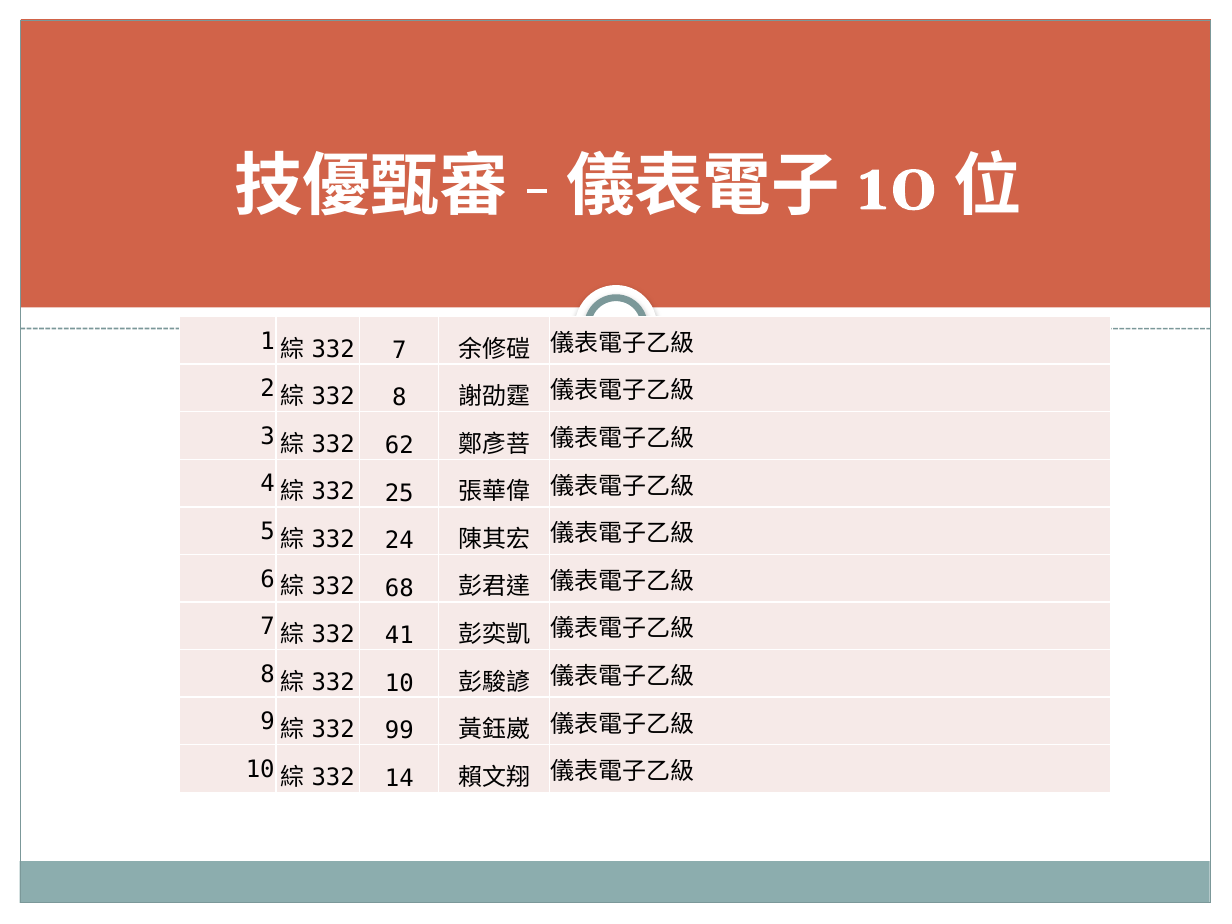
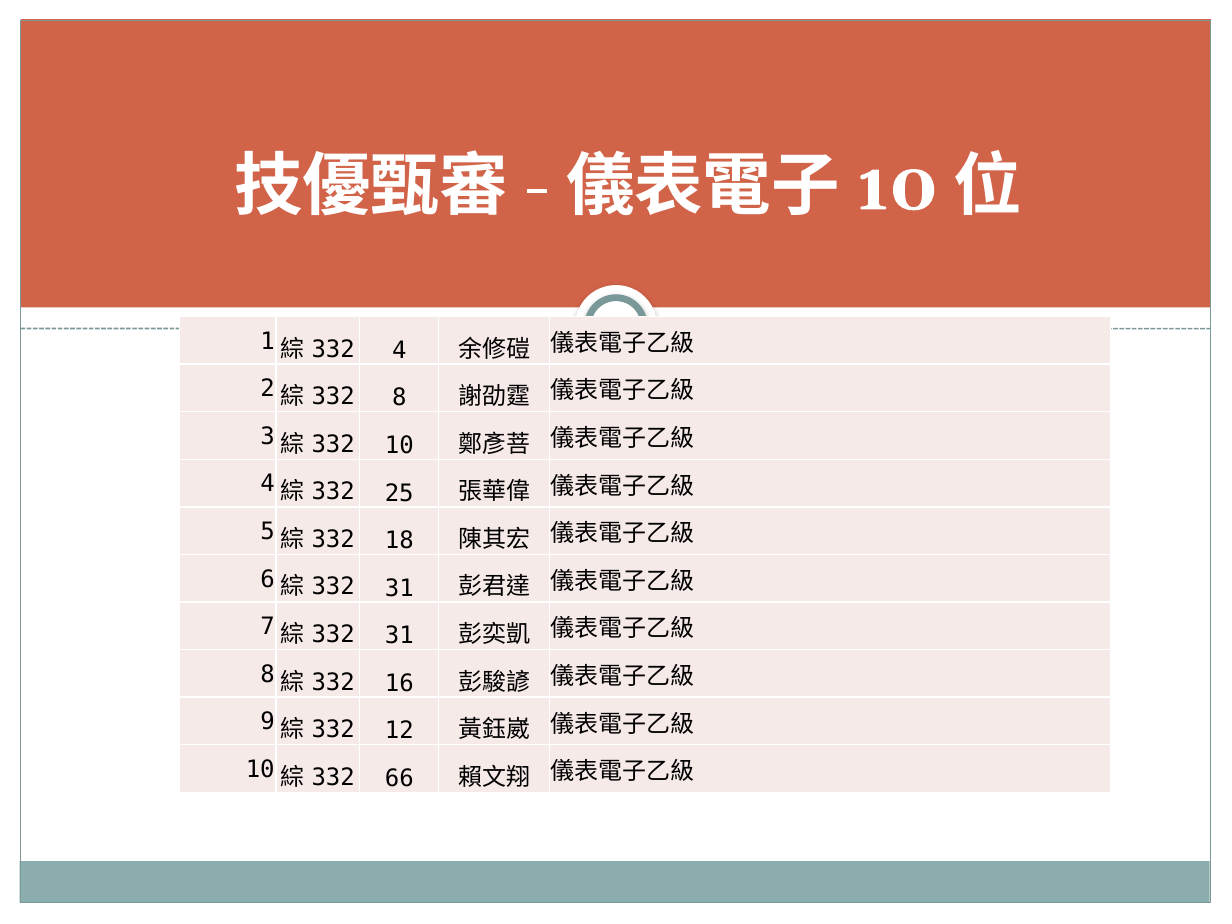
7: 7 -> 4 (399, 350)
62: 62 -> 10 (399, 446)
24: 24 -> 18 (399, 541)
68: 68 -> 31 (399, 588)
41: 41 -> 31 (399, 636)
10: 10 -> 16 (399, 683)
99: 99 -> 12 (399, 731)
14: 14 -> 66 (399, 779)
